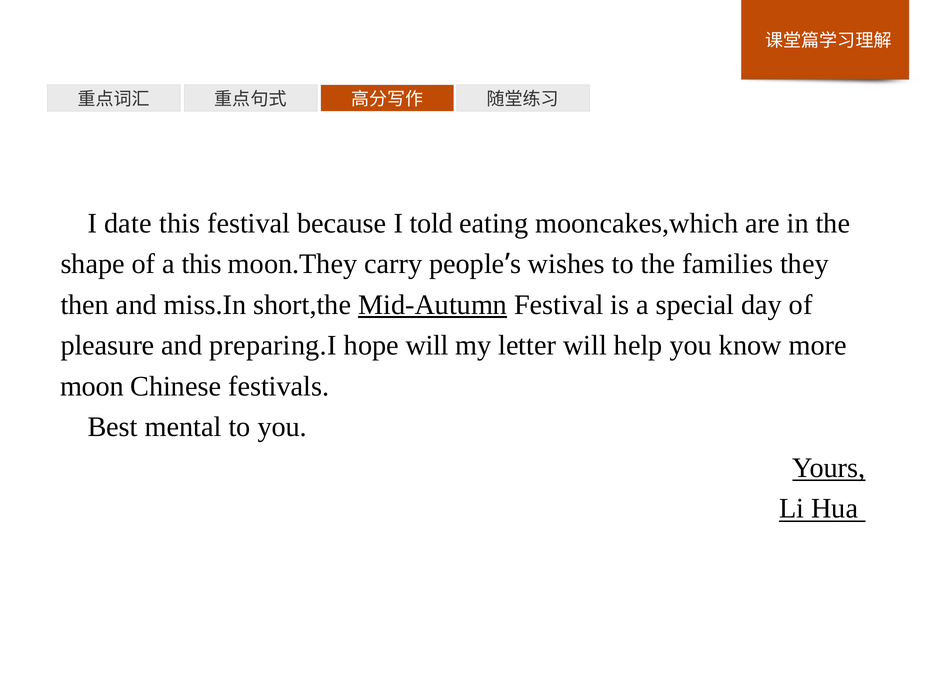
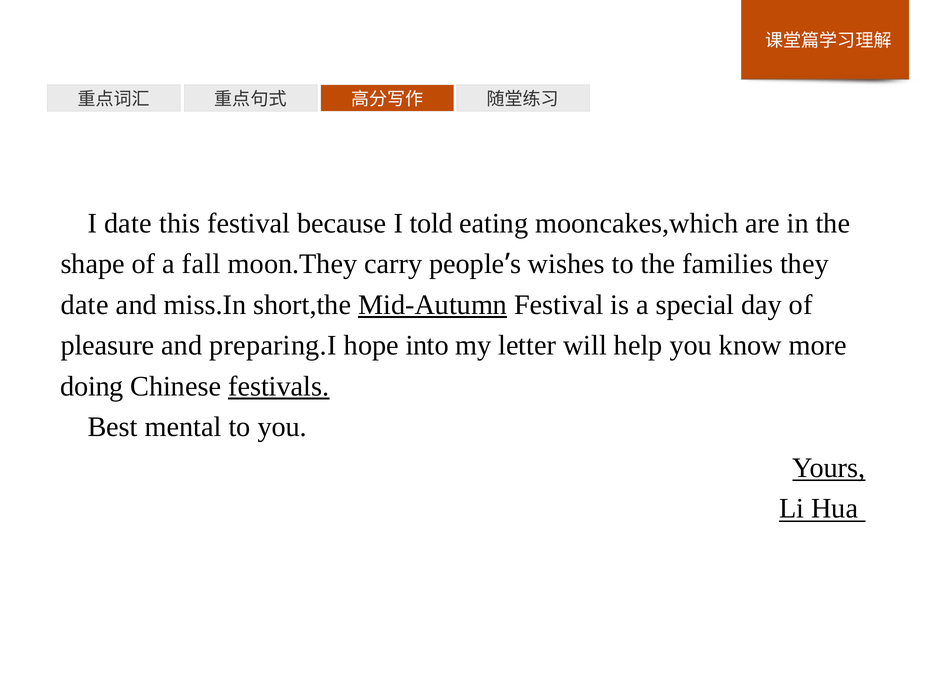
a this: this -> fall (201, 264)
then: then -> date (85, 305)
hope will: will -> into (427, 345)
moon: moon -> doing (92, 386)
festivals underline: none -> present (279, 386)
